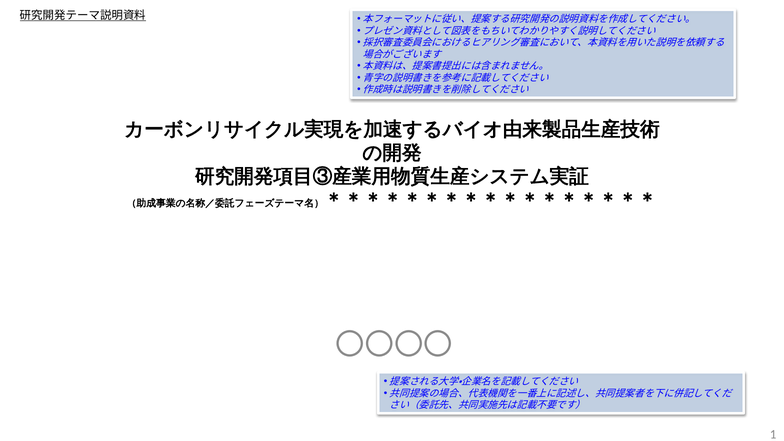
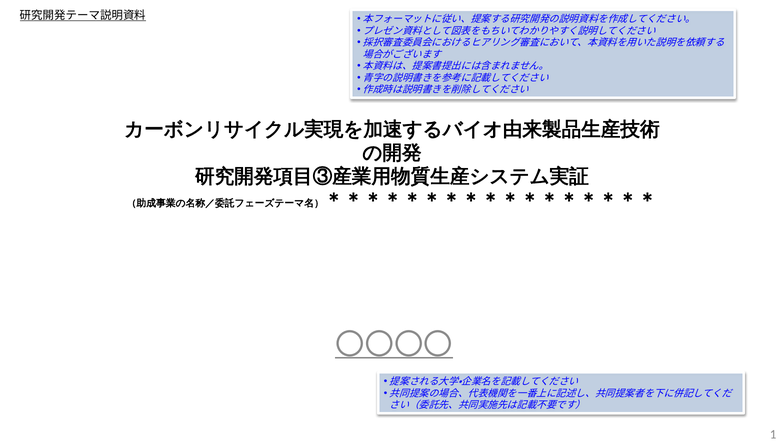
〇〇〇〇 underline: none -> present (394, 345)
